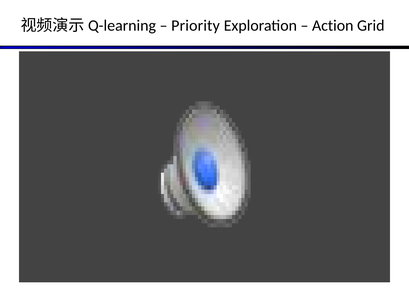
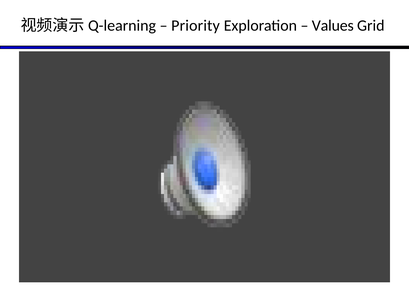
Action: Action -> Values (333, 26)
